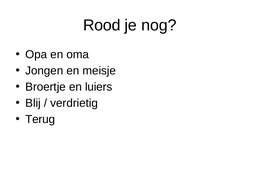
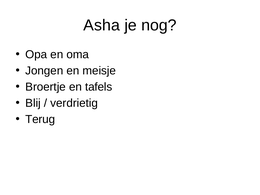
Rood: Rood -> Asha (102, 25)
luiers: luiers -> tafels (99, 87)
